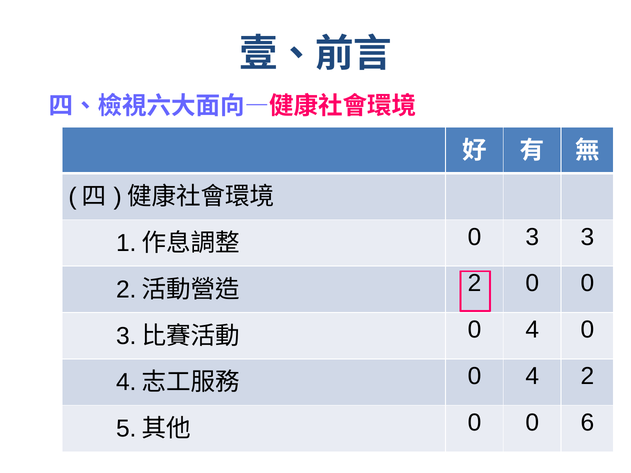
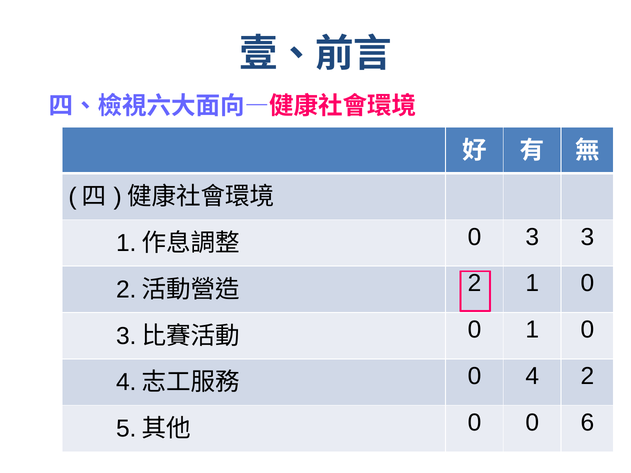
2 0: 0 -> 1 (532, 283)
4: 4 -> 1 (532, 330)
